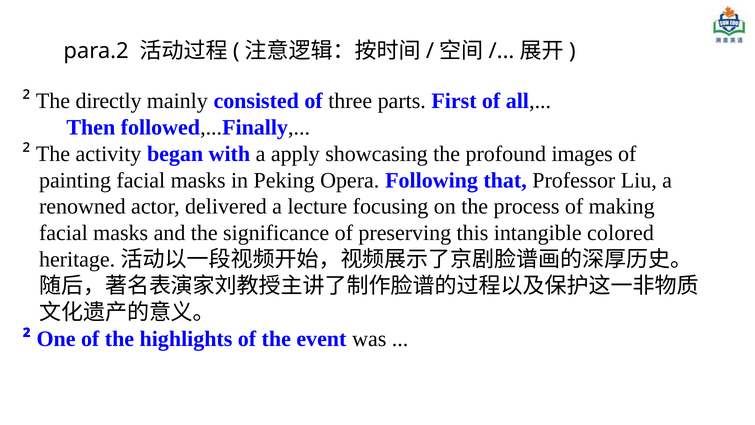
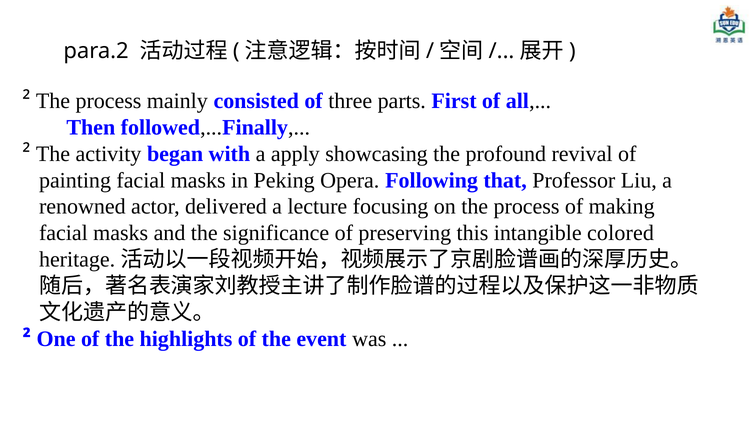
² The directly: directly -> process (108, 101)
images: images -> revival (582, 154)
